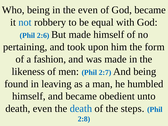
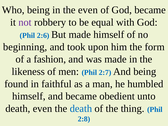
not colour: blue -> purple (25, 22)
pertaining: pertaining -> beginning (25, 47)
leaving: leaving -> faithful (57, 84)
steps: steps -> thing (133, 108)
